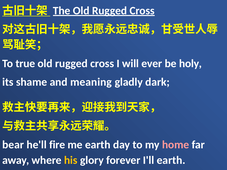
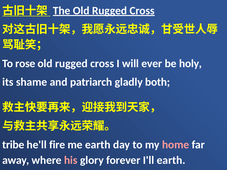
true: true -> rose (25, 64)
meaning: meaning -> patriarch (91, 82)
dark: dark -> both (158, 82)
bear: bear -> tribe (13, 145)
his colour: yellow -> pink (71, 160)
